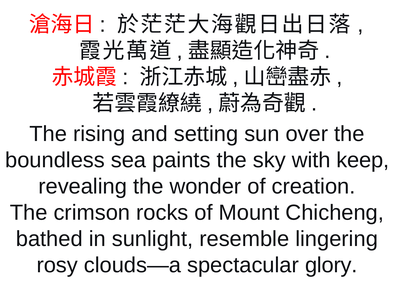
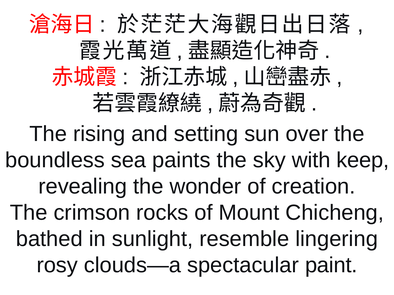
glory: glory -> paint (331, 265)
